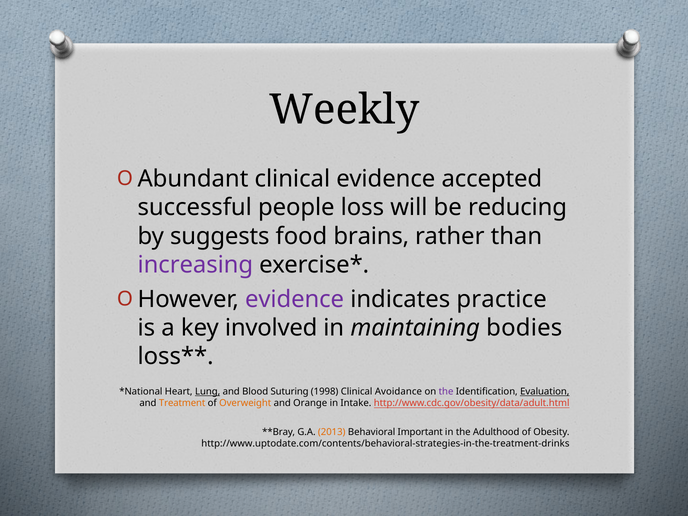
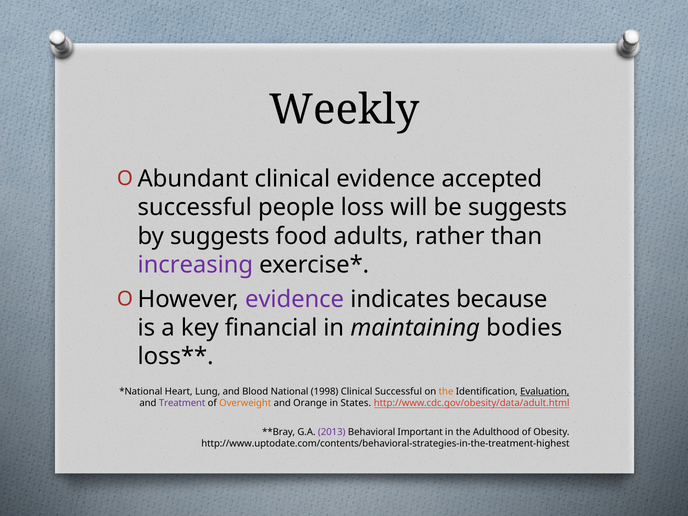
be reducing: reducing -> suggests (518, 208)
brains: brains -> adults (371, 236)
practice: practice -> because (502, 299)
involved: involved -> financial (271, 328)
Lung underline: present -> none (208, 392)
Suturing: Suturing -> National (290, 392)
Clinical Avoidance: Avoidance -> Successful (398, 392)
the colour: purple -> orange (446, 392)
Treatment colour: orange -> purple (182, 403)
Intake: Intake -> States (356, 403)
2013 colour: orange -> purple (332, 432)
http://www.uptodate.com/contents/behavioral-strategies-in-the-treatment-drinks: http://www.uptodate.com/contents/behavioral-strategies-in-the-treatment-drinks -> http://www.uptodate.com/contents/behavioral-strategies-in-the-treatment-highest (385, 444)
